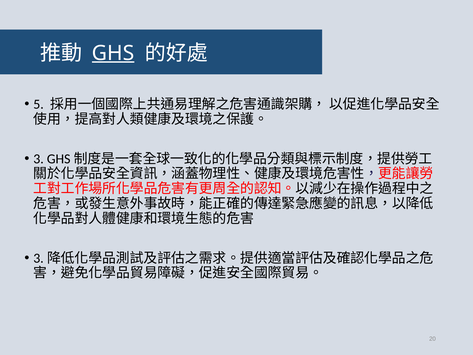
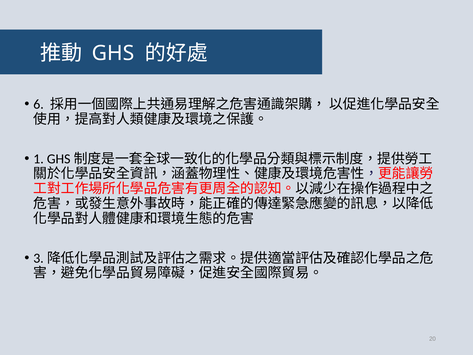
GHS underline: present -> none (113, 53)
5: 5 -> 6 (39, 104)
3: 3 -> 1 (39, 159)
